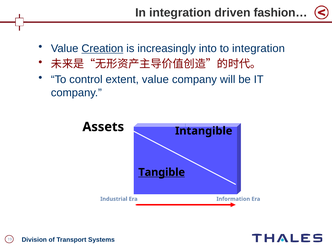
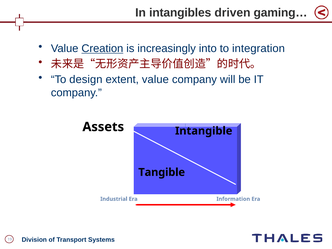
In integration: integration -> intangibles (180, 13)
fashion…: fashion… -> gaming… (281, 13)
control: control -> design (86, 79)
Tangible underline: present -> none (162, 172)
